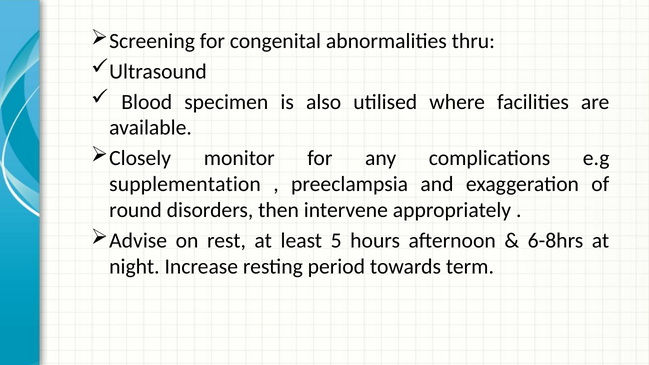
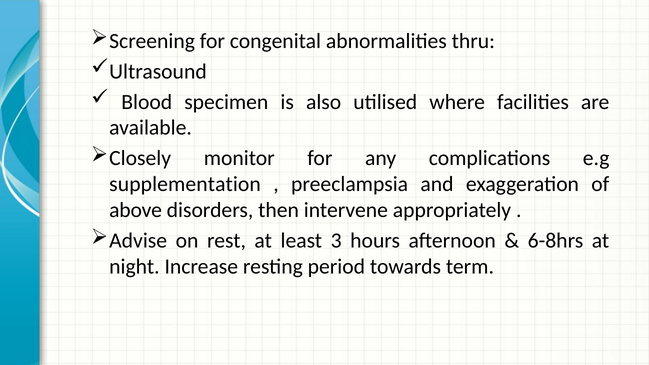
round: round -> above (136, 210)
5: 5 -> 3 (336, 240)
